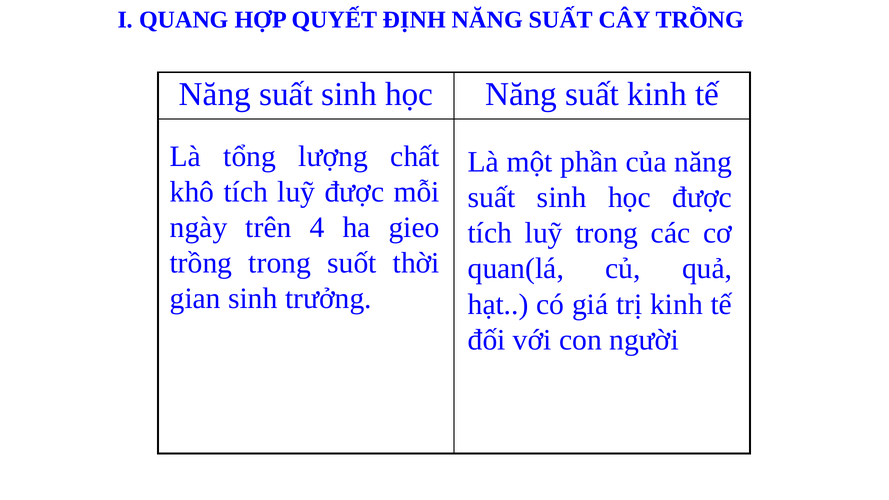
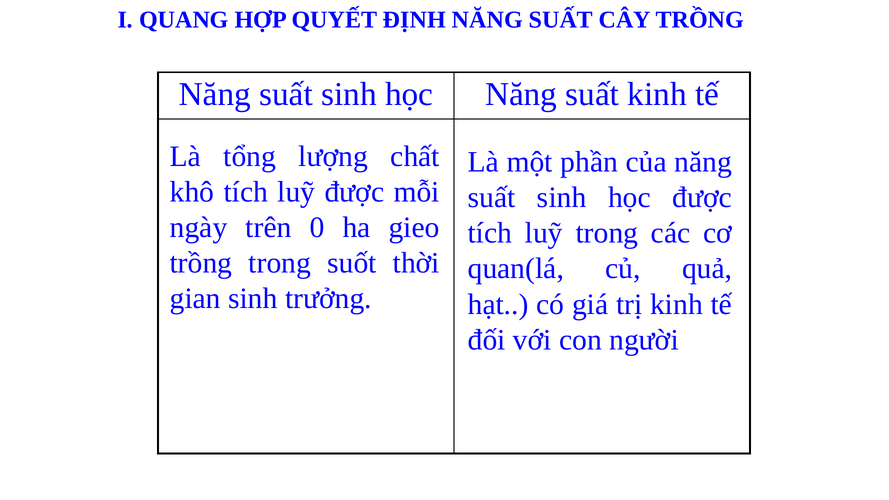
4: 4 -> 0 (317, 228)
